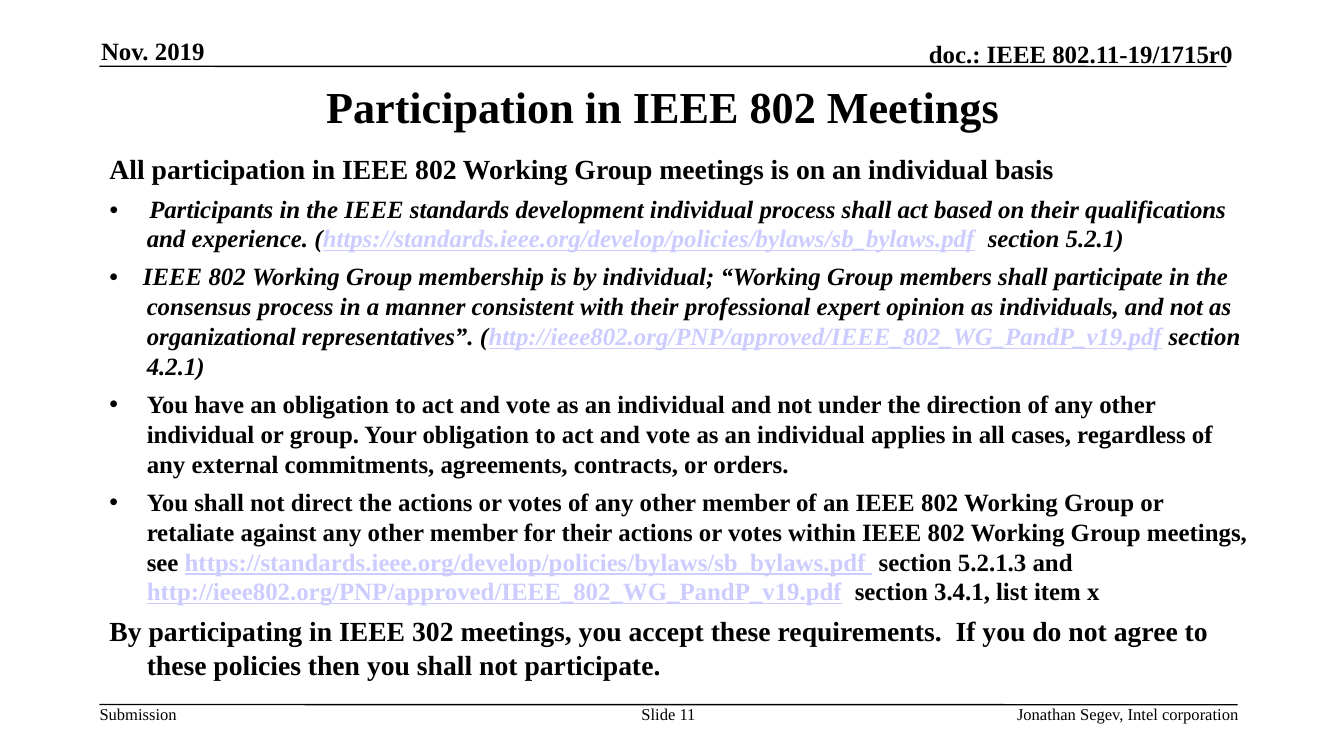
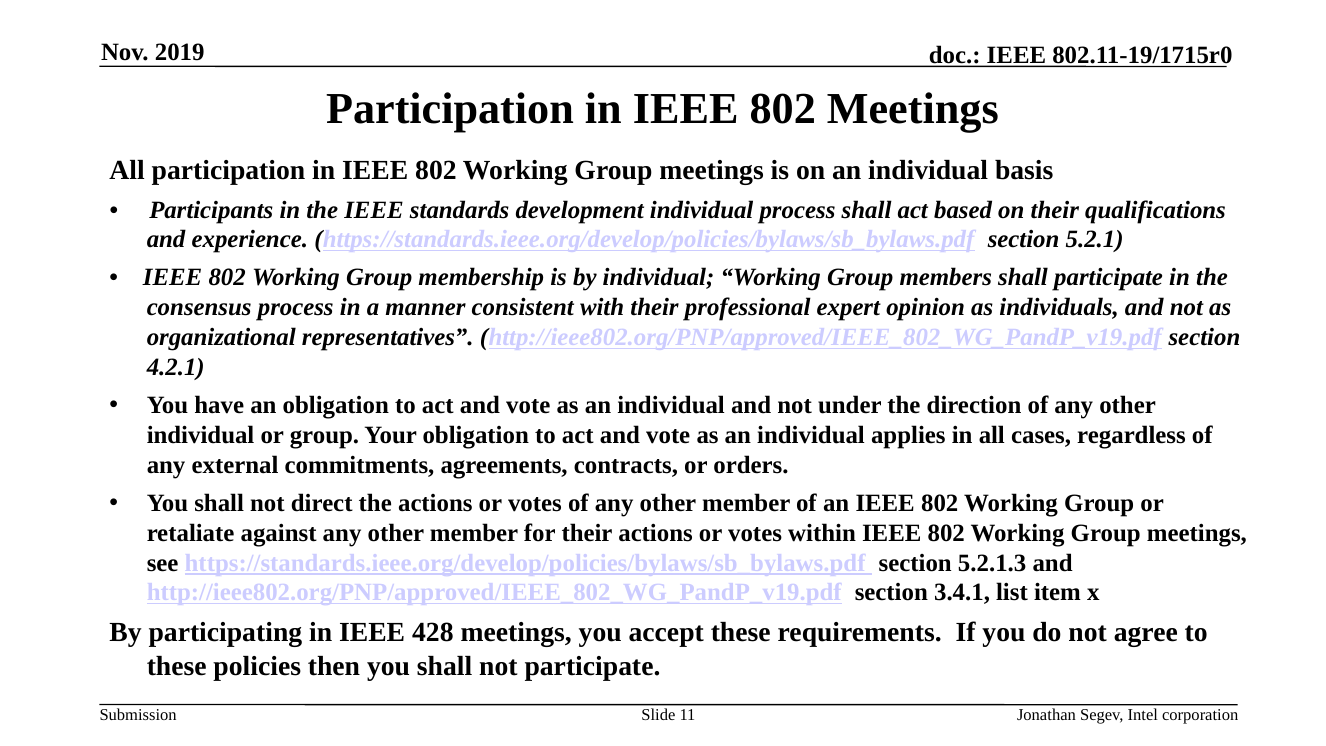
302: 302 -> 428 (433, 633)
